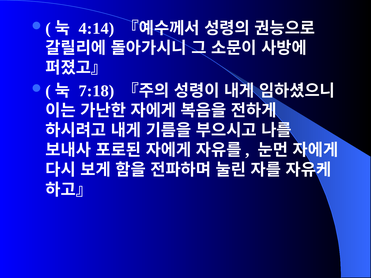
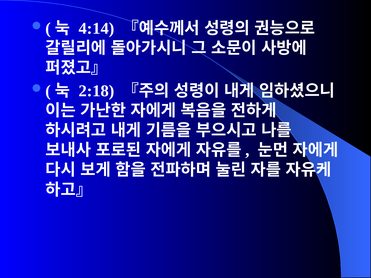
7:18: 7:18 -> 2:18 (96, 91)
